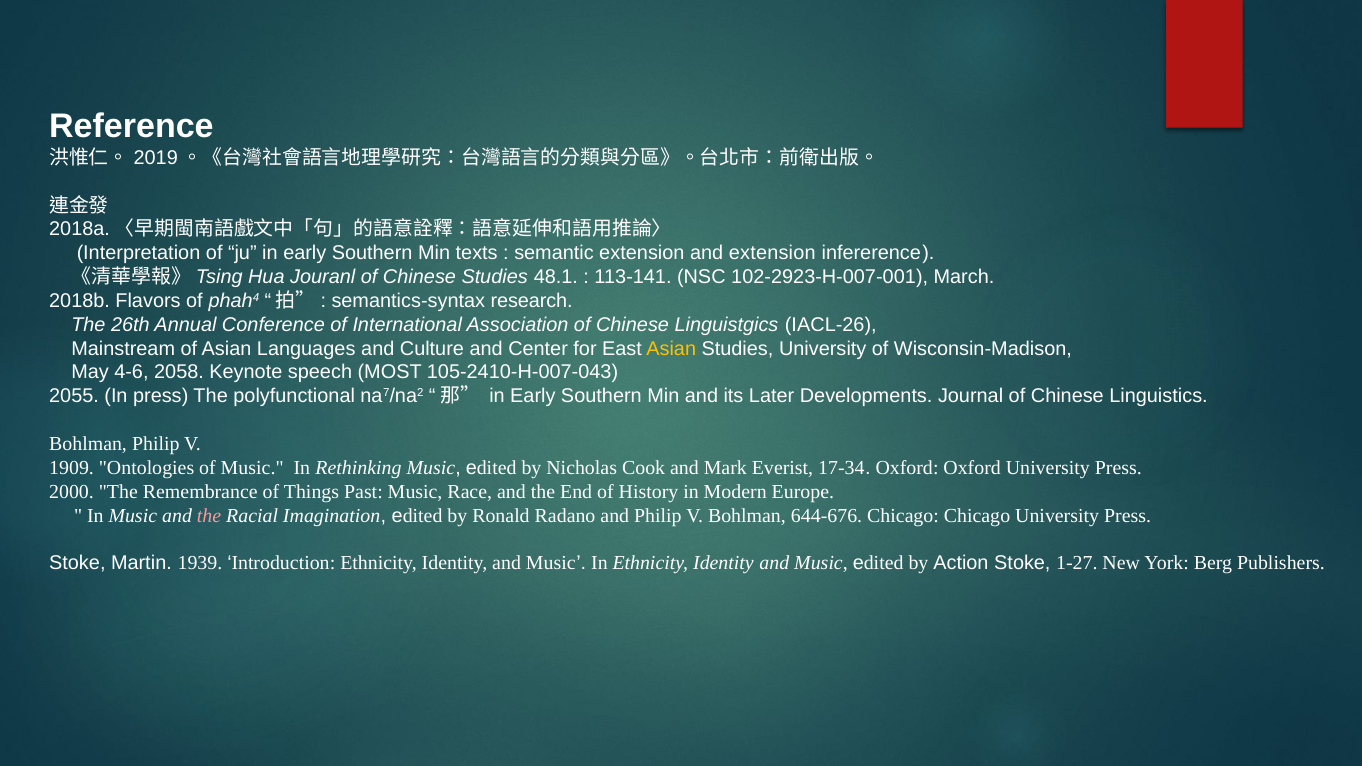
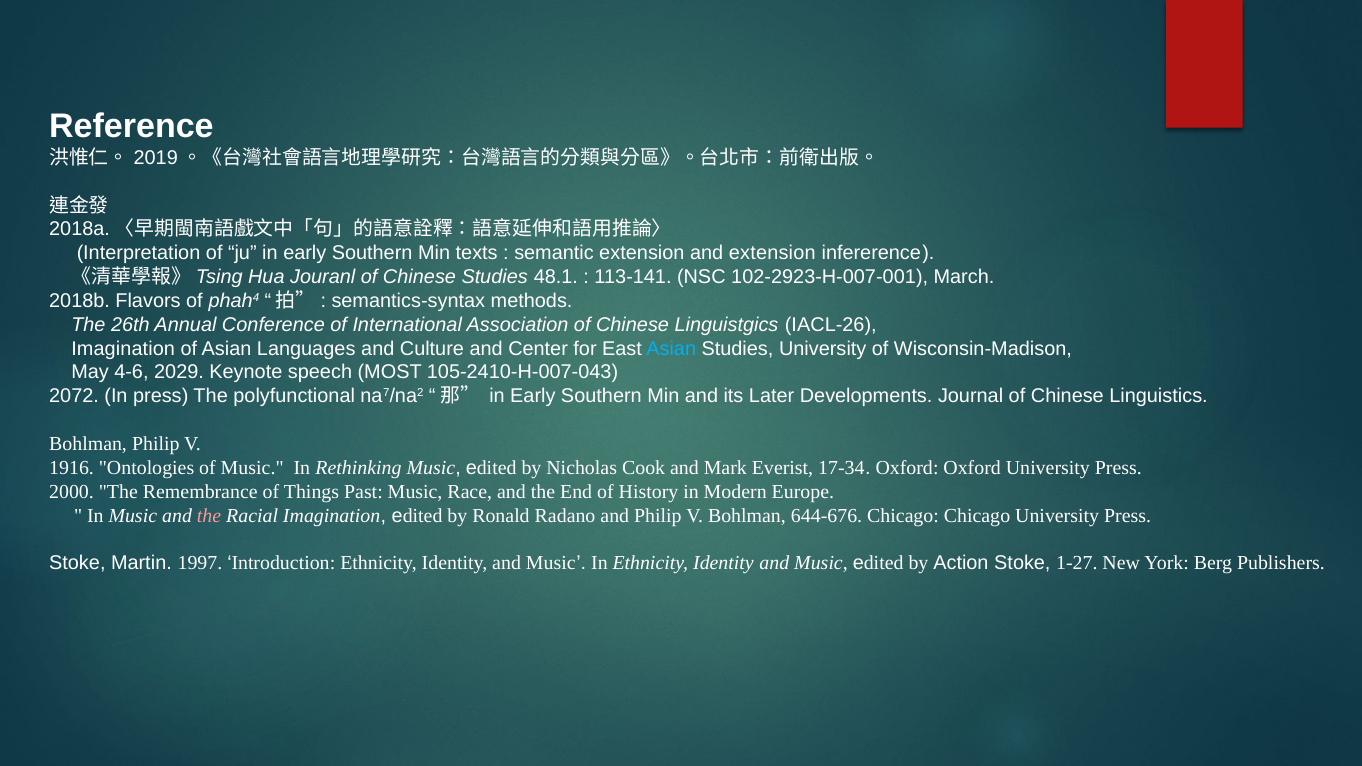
research: research -> methods (532, 301)
Mainstream: Mainstream -> Imagination (123, 349)
Asian colour: yellow -> light blue (671, 349)
2058: 2058 -> 2029 (179, 372)
2055: 2055 -> 2072 (74, 396)
1909: 1909 -> 1916 (72, 468)
1939: 1939 -> 1997 (200, 563)
